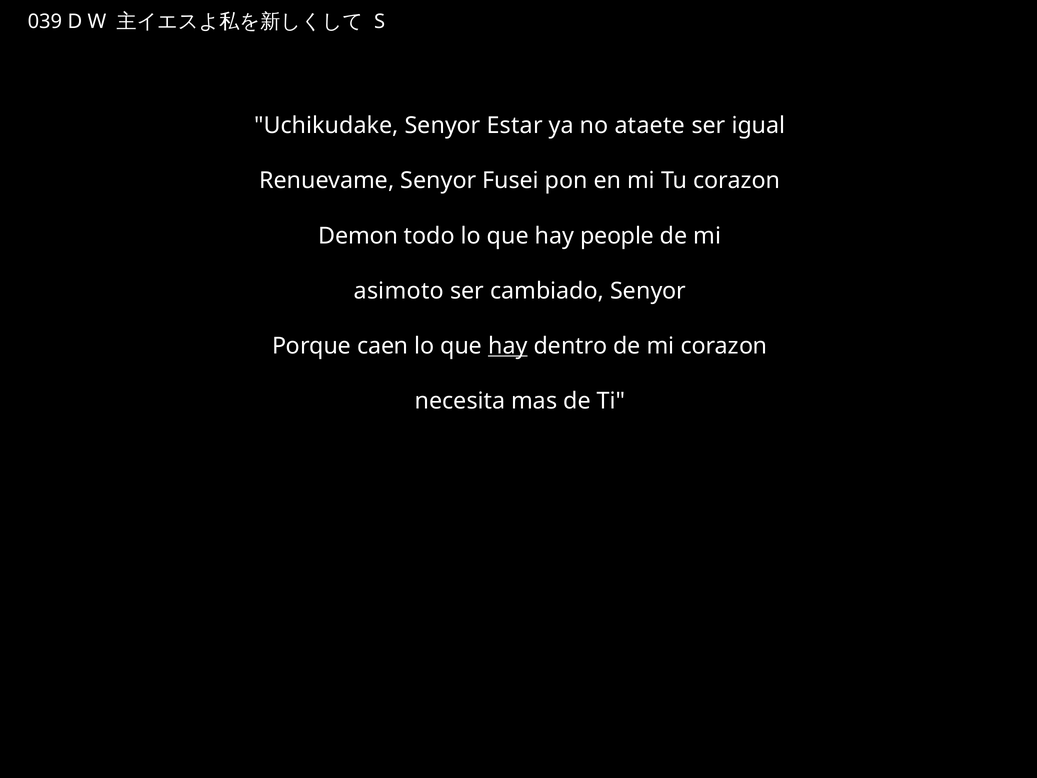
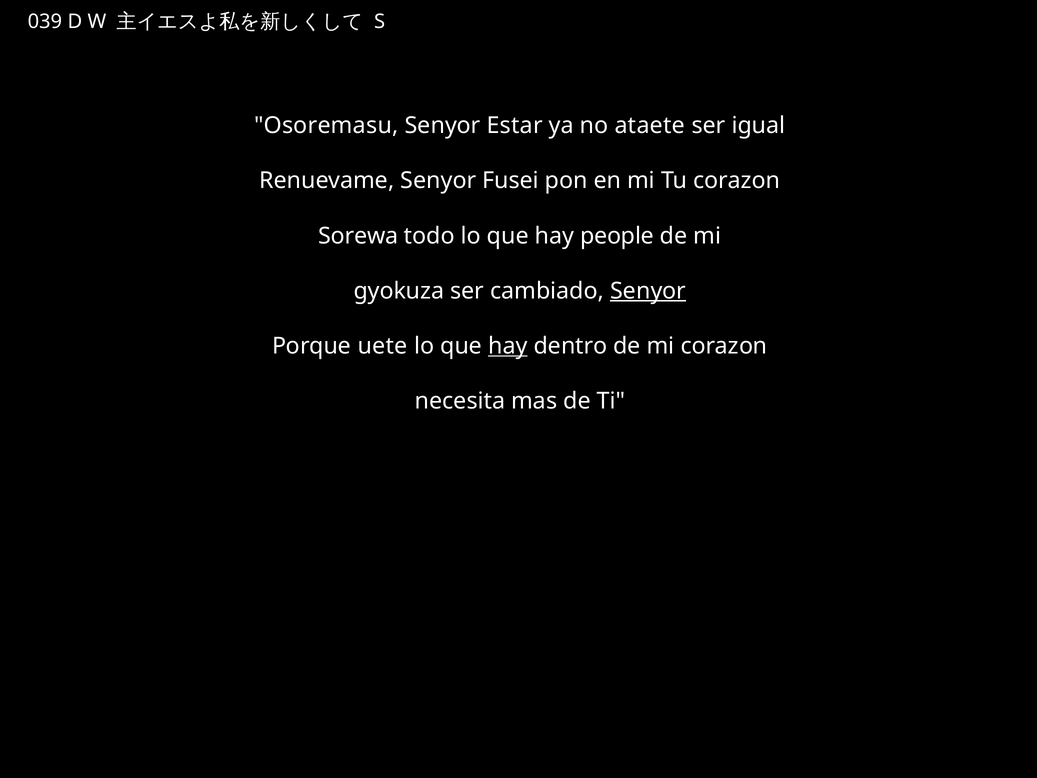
Uchikudake: Uchikudake -> Osoremasu (326, 126)
Demon: Demon -> Sorewa (358, 236)
asimoto: asimoto -> gyokuza (399, 291)
Senyor underline: none -> present (648, 291)
caen: caen -> uete (383, 346)
